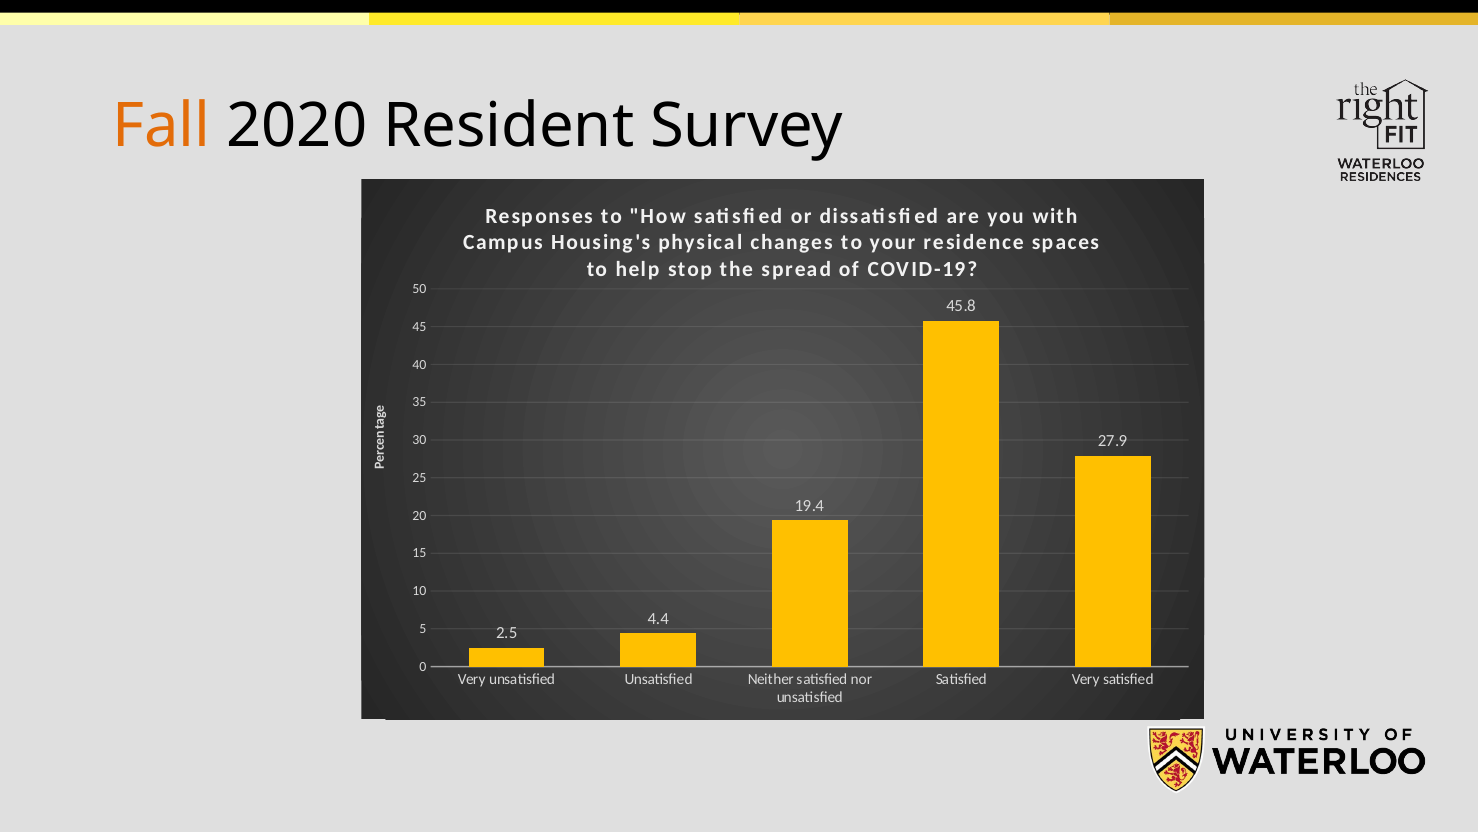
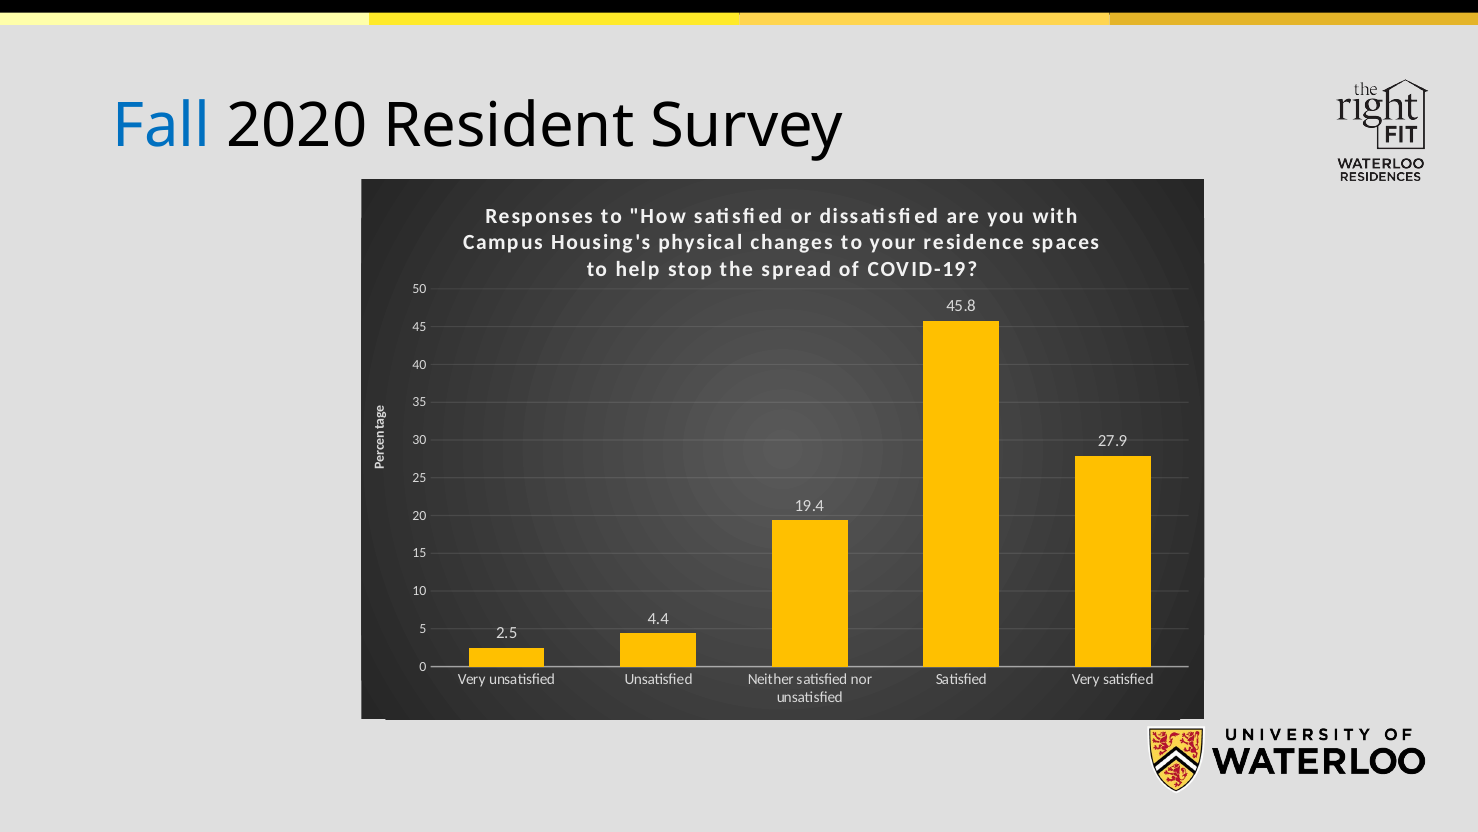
Fall colour: orange -> blue (162, 126)
